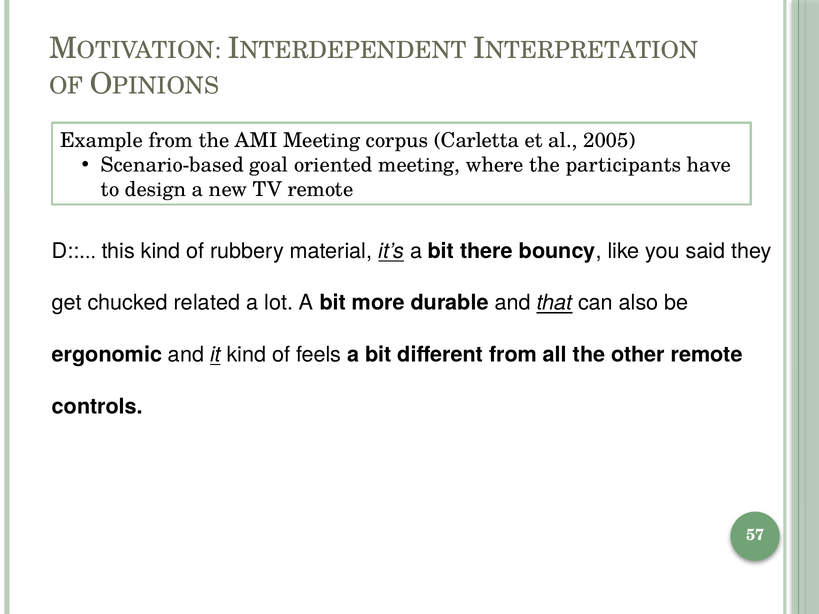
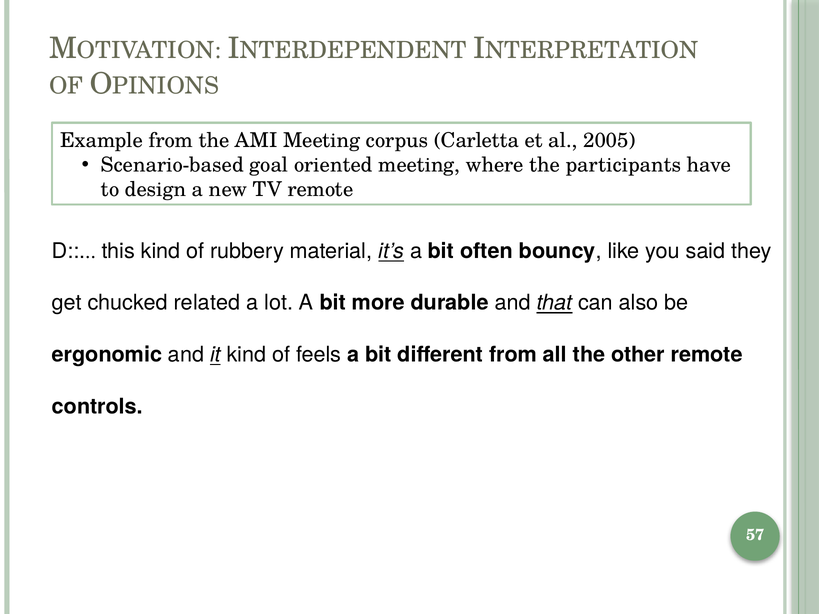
there: there -> often (486, 251)
